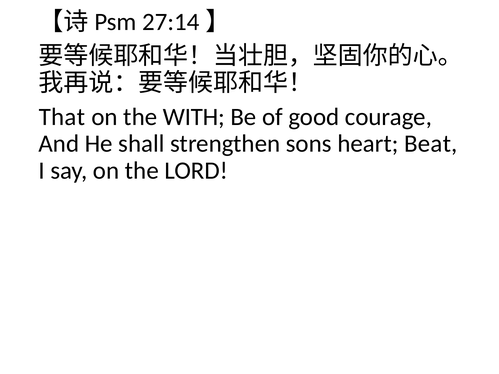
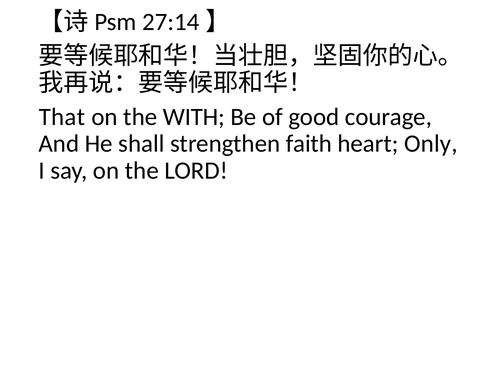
sons: sons -> faith (309, 144)
Beat: Beat -> Only (431, 144)
